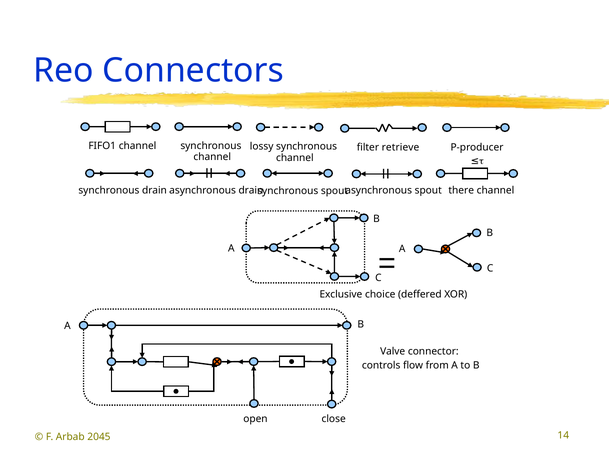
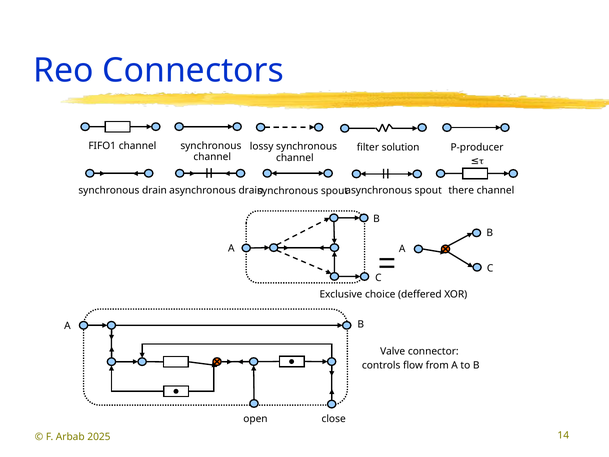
retrieve: retrieve -> solution (401, 147)
2045: 2045 -> 2025 (99, 437)
